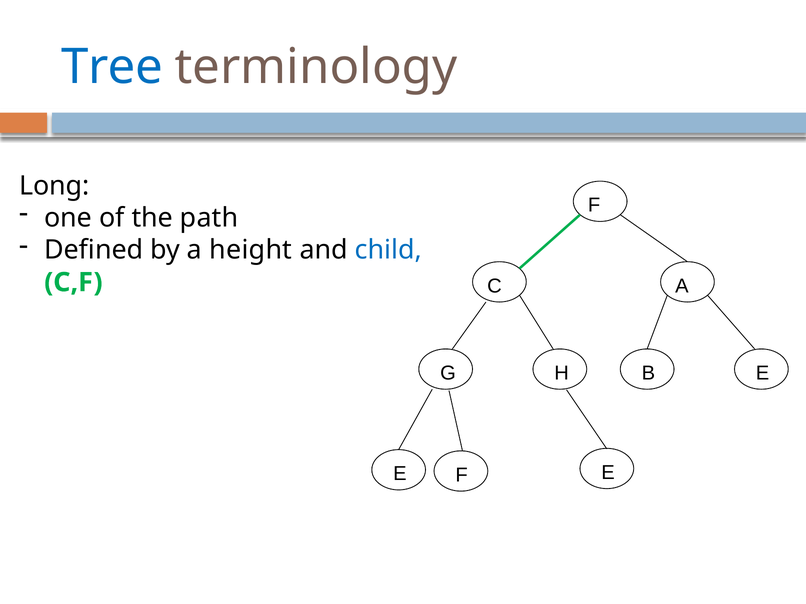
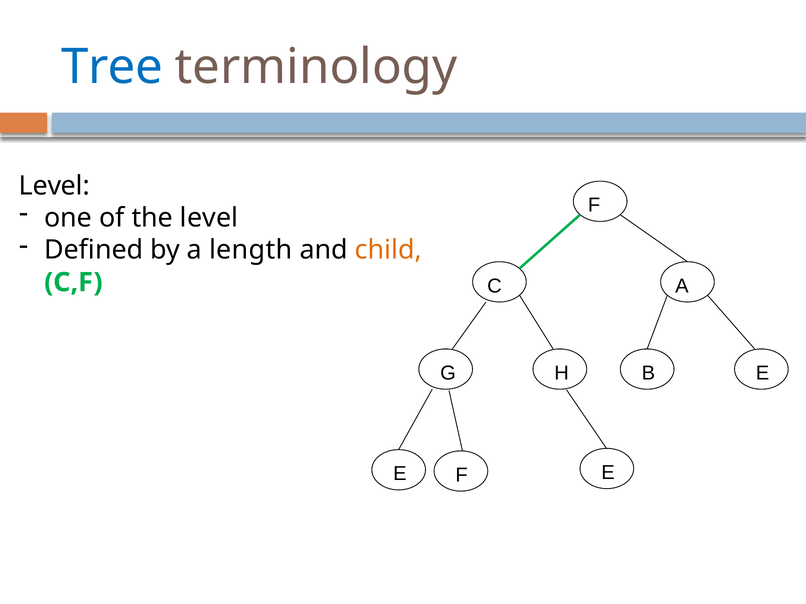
Long: Long -> Level (54, 186)
the path: path -> level (209, 218)
height: height -> length (251, 250)
child colour: blue -> orange (388, 250)
